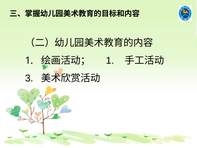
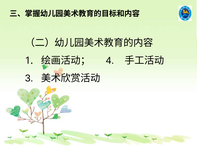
1: 1 -> 4 (110, 60)
